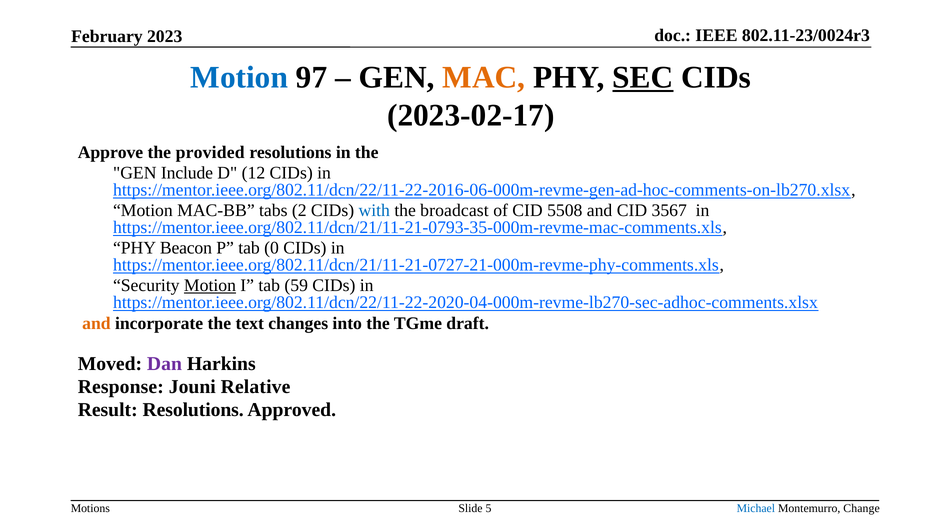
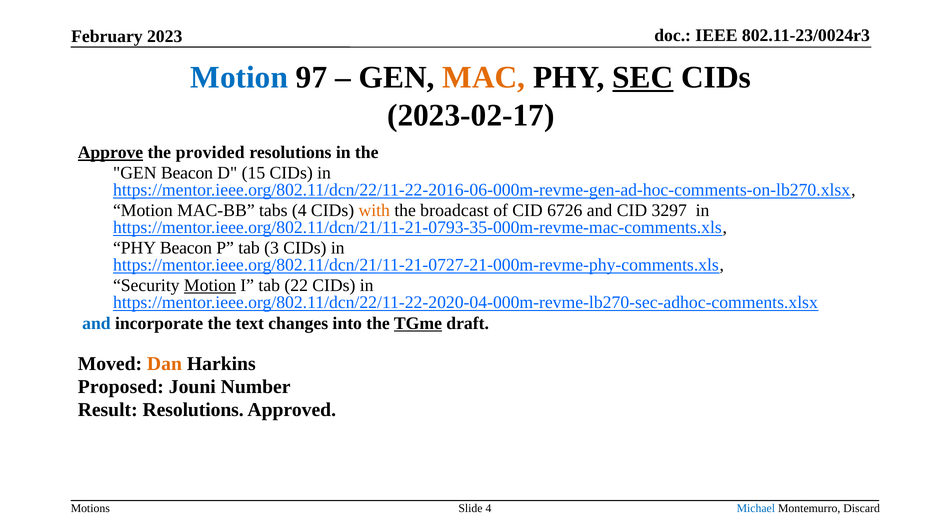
Approve underline: none -> present (110, 153)
GEN Include: Include -> Beacon (187, 173)
12: 12 -> 15 (253, 173)
tabs 2: 2 -> 4 (299, 211)
with colour: blue -> orange (374, 211)
5508: 5508 -> 6726 (565, 211)
3567: 3567 -> 3297 (669, 211)
0: 0 -> 3 (272, 248)
59: 59 -> 22 (296, 286)
and colour: orange -> blue (96, 323)
TGme underline: none -> present (418, 323)
Dan colour: purple -> orange (164, 364)
Response: Response -> Proposed (121, 387)
Relative: Relative -> Number (256, 387)
Slide 5: 5 -> 4 (488, 508)
Change: Change -> Discard (862, 508)
